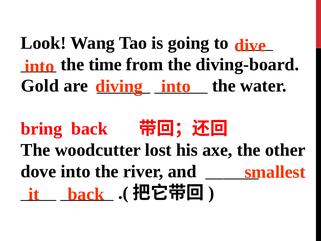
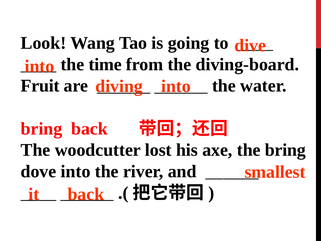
Gold: Gold -> Fruit (40, 86)
the other: other -> bring (285, 150)
